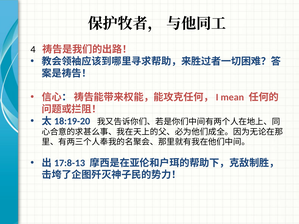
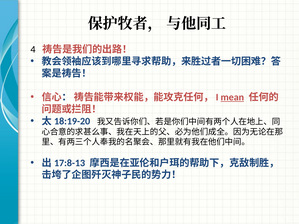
mean underline: none -> present (232, 97)
